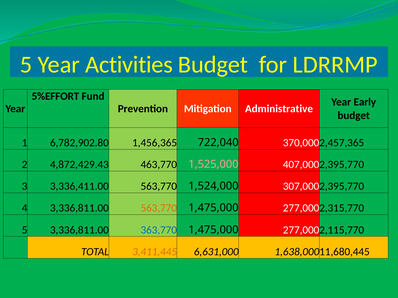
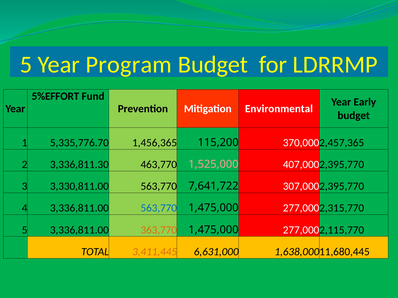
Activities: Activities -> Program (129, 65)
Administrative: Administrative -> Environmental (279, 109)
6,782,902.80: 6,782,902.80 -> 5,335,776.70 (79, 143)
722,040: 722,040 -> 115,200 (218, 143)
4,872,429.43: 4,872,429.43 -> 3,336,811.30 (79, 165)
3,336,411.00: 3,336,411.00 -> 3,330,811.00 (79, 187)
1,524,000: 1,524,000 -> 7,641,722 (213, 186)
563,770 colour: orange -> blue (159, 208)
363,770 colour: blue -> orange (159, 230)
